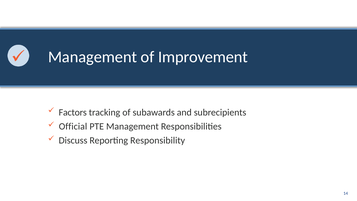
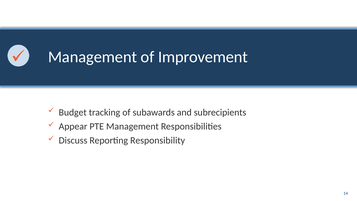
Factors: Factors -> Budget (73, 112)
Official: Official -> Appear (73, 126)
